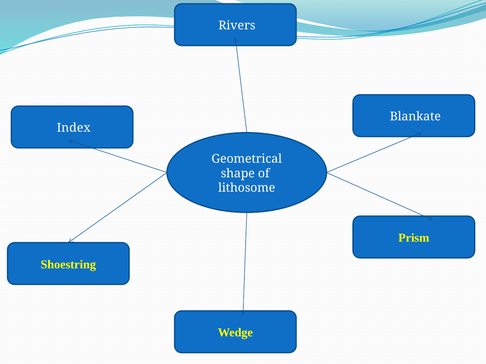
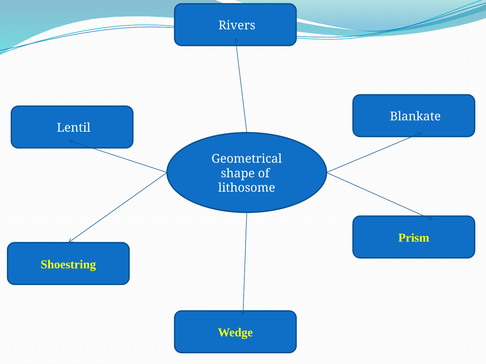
Index: Index -> Lentil (74, 128)
